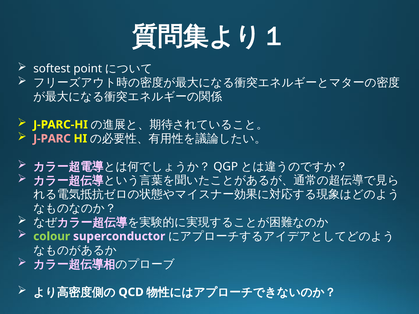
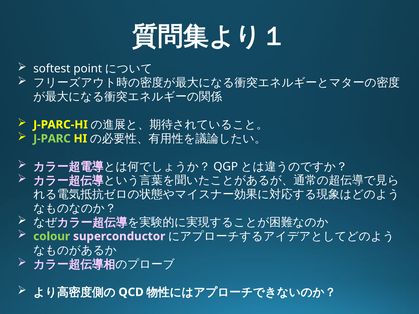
J-PARC colour: pink -> light green (52, 139)
